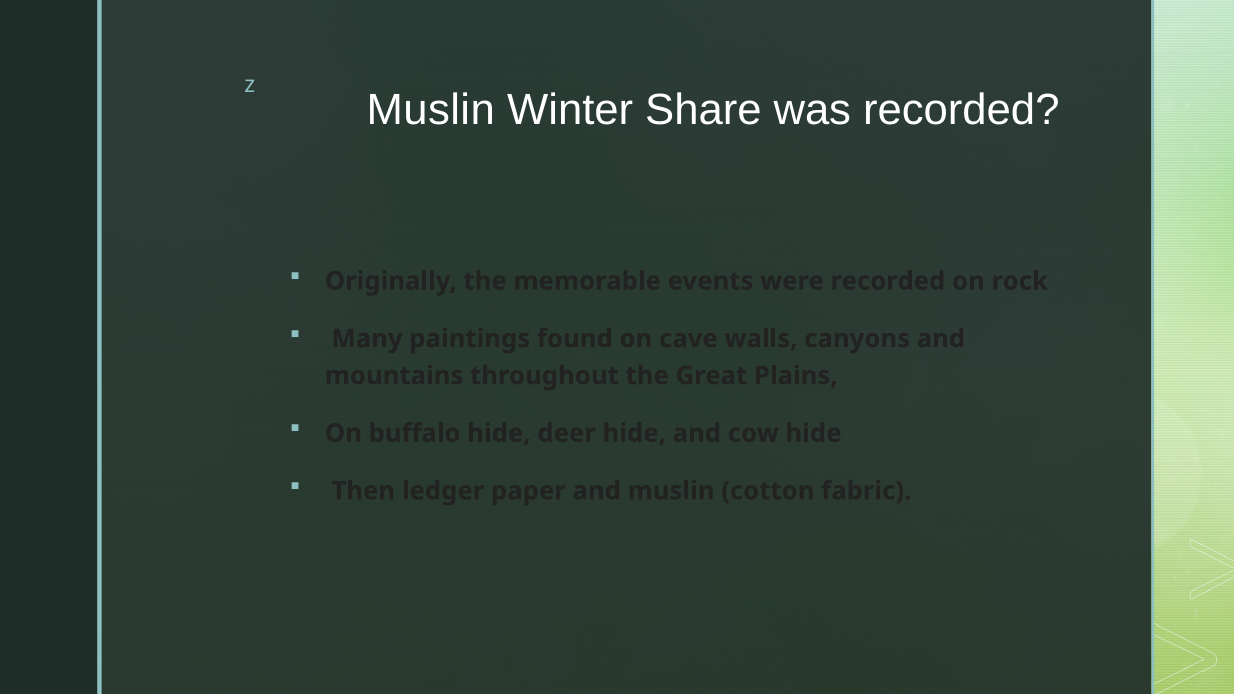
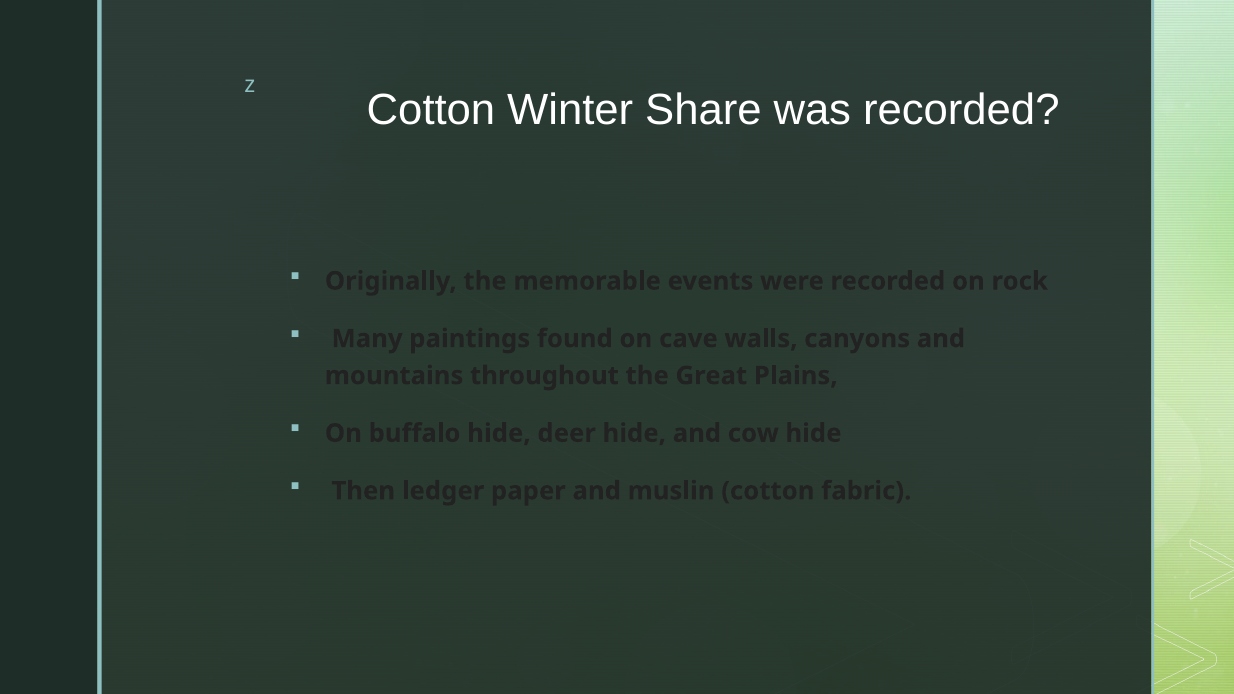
Muslin: Muslin -> Cotton (431, 110)
